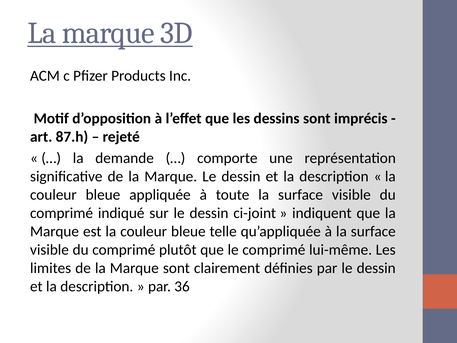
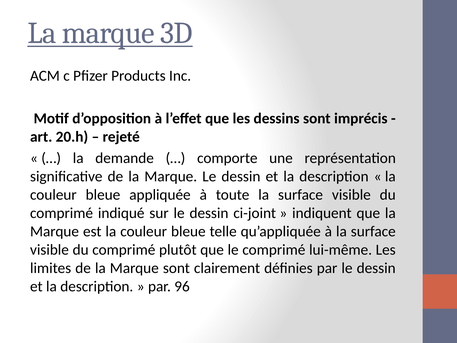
87.h: 87.h -> 20.h (72, 137)
36: 36 -> 96 (182, 286)
